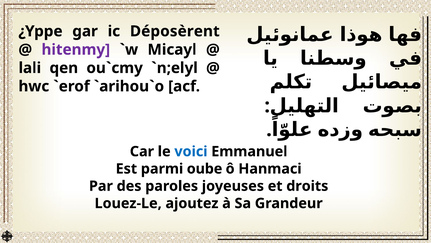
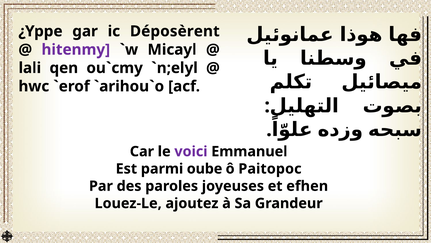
voici colour: blue -> purple (191, 151)
Hanmaci: Hanmaci -> Paitopoc (270, 168)
droits: droits -> efhen (307, 186)
